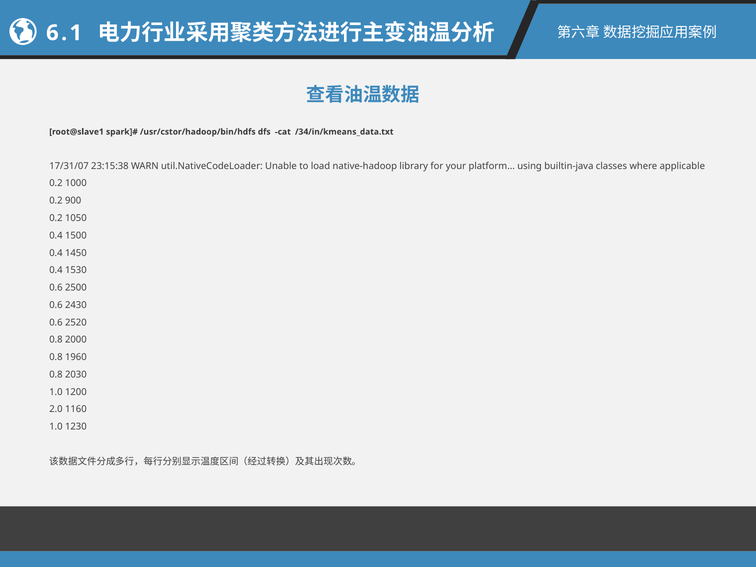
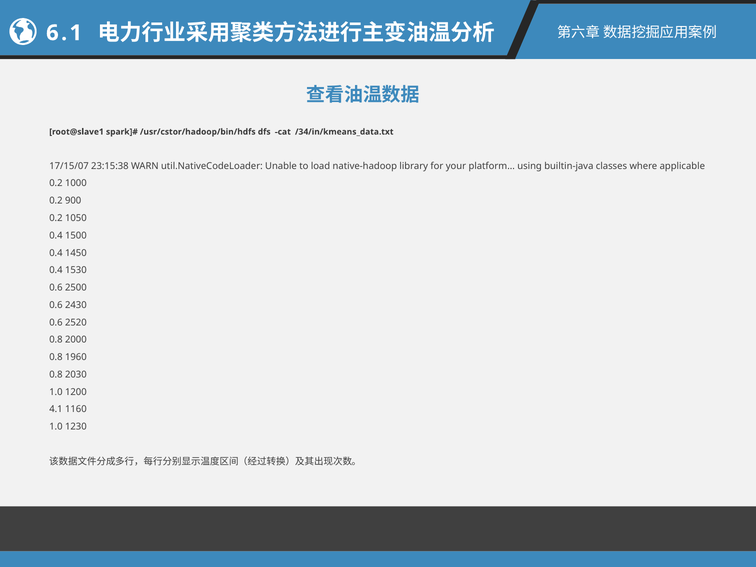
17/31/07: 17/31/07 -> 17/15/07 (69, 166)
2.0: 2.0 -> 4.1 (56, 409)
